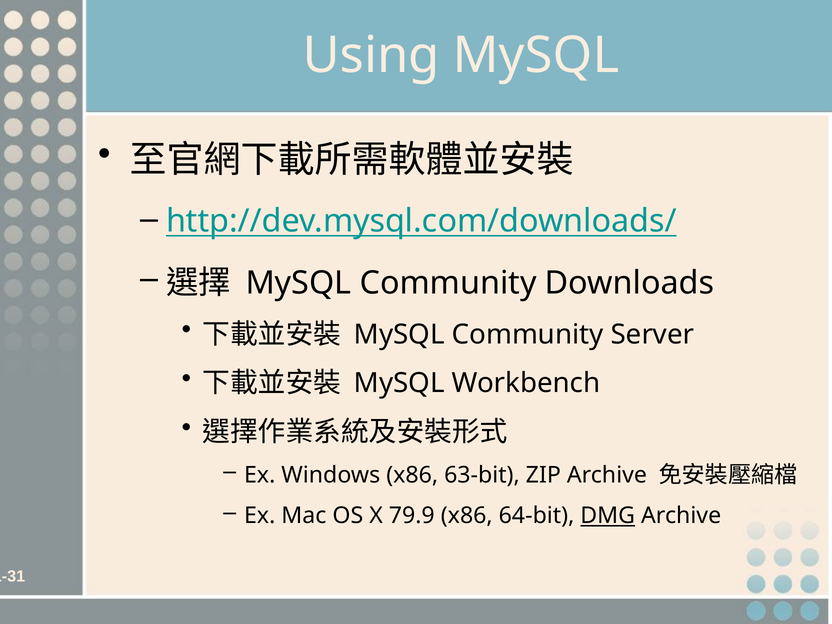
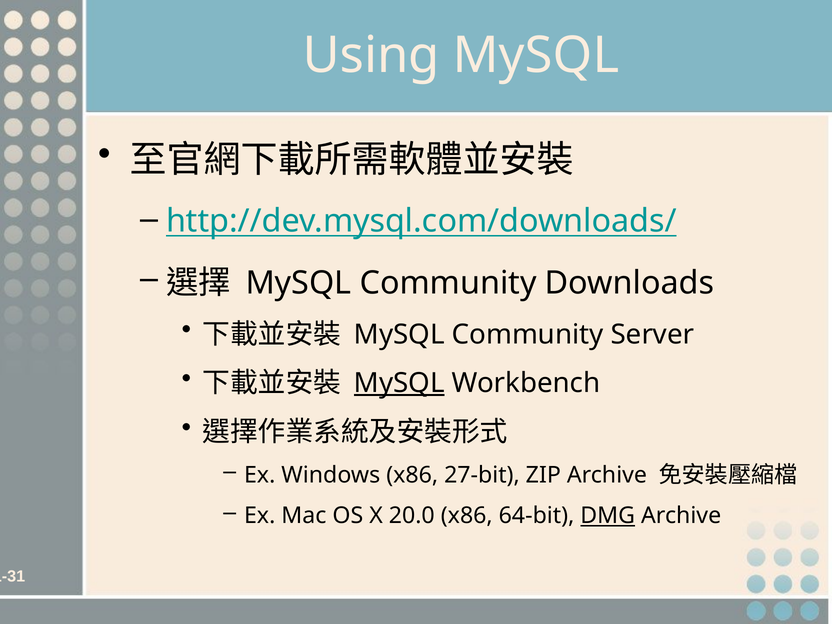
MySQL underline: none -> present (399, 383)
63-bit: 63-bit -> 27-bit (482, 475)
79.9: 79.9 -> 20.0 (412, 516)
